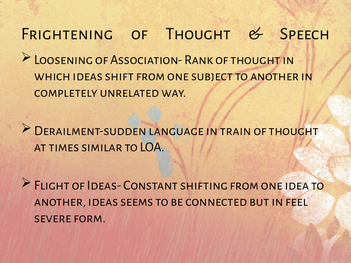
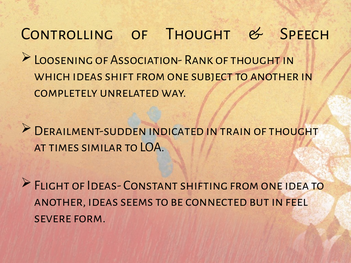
Frightening: Frightening -> Controlling (67, 34)
language: language -> indicated (176, 131)
